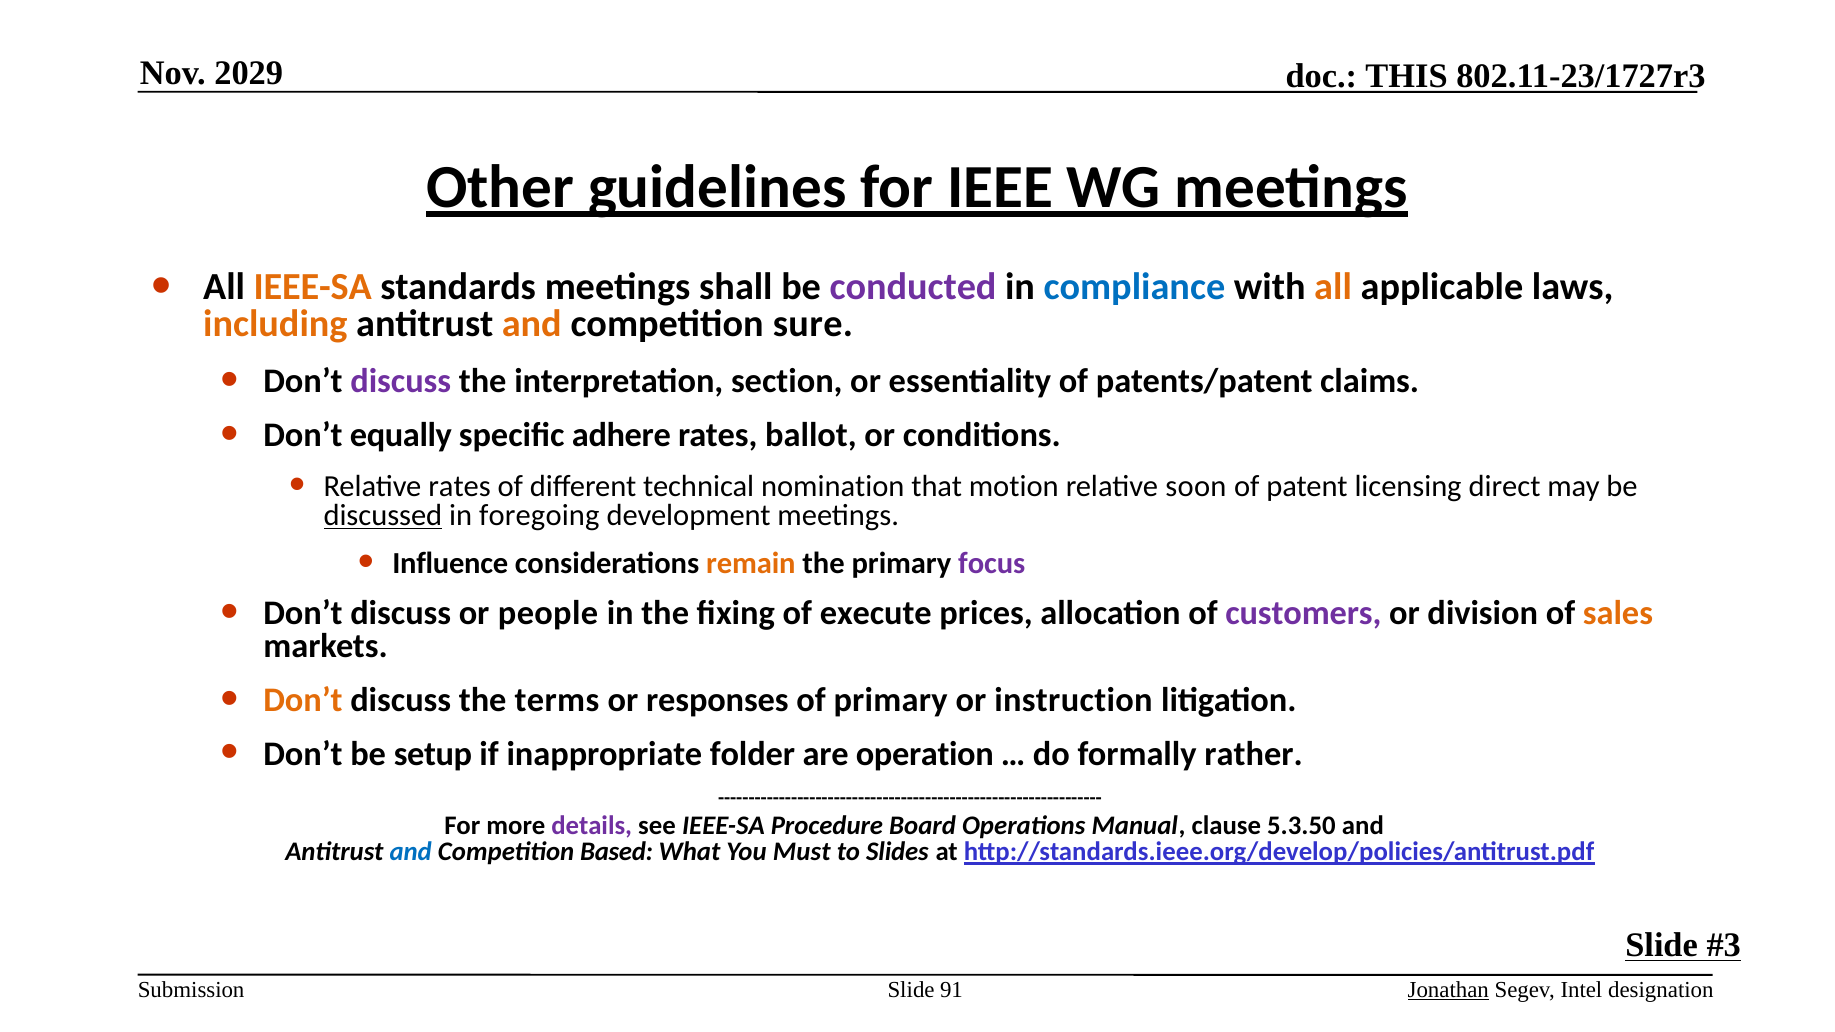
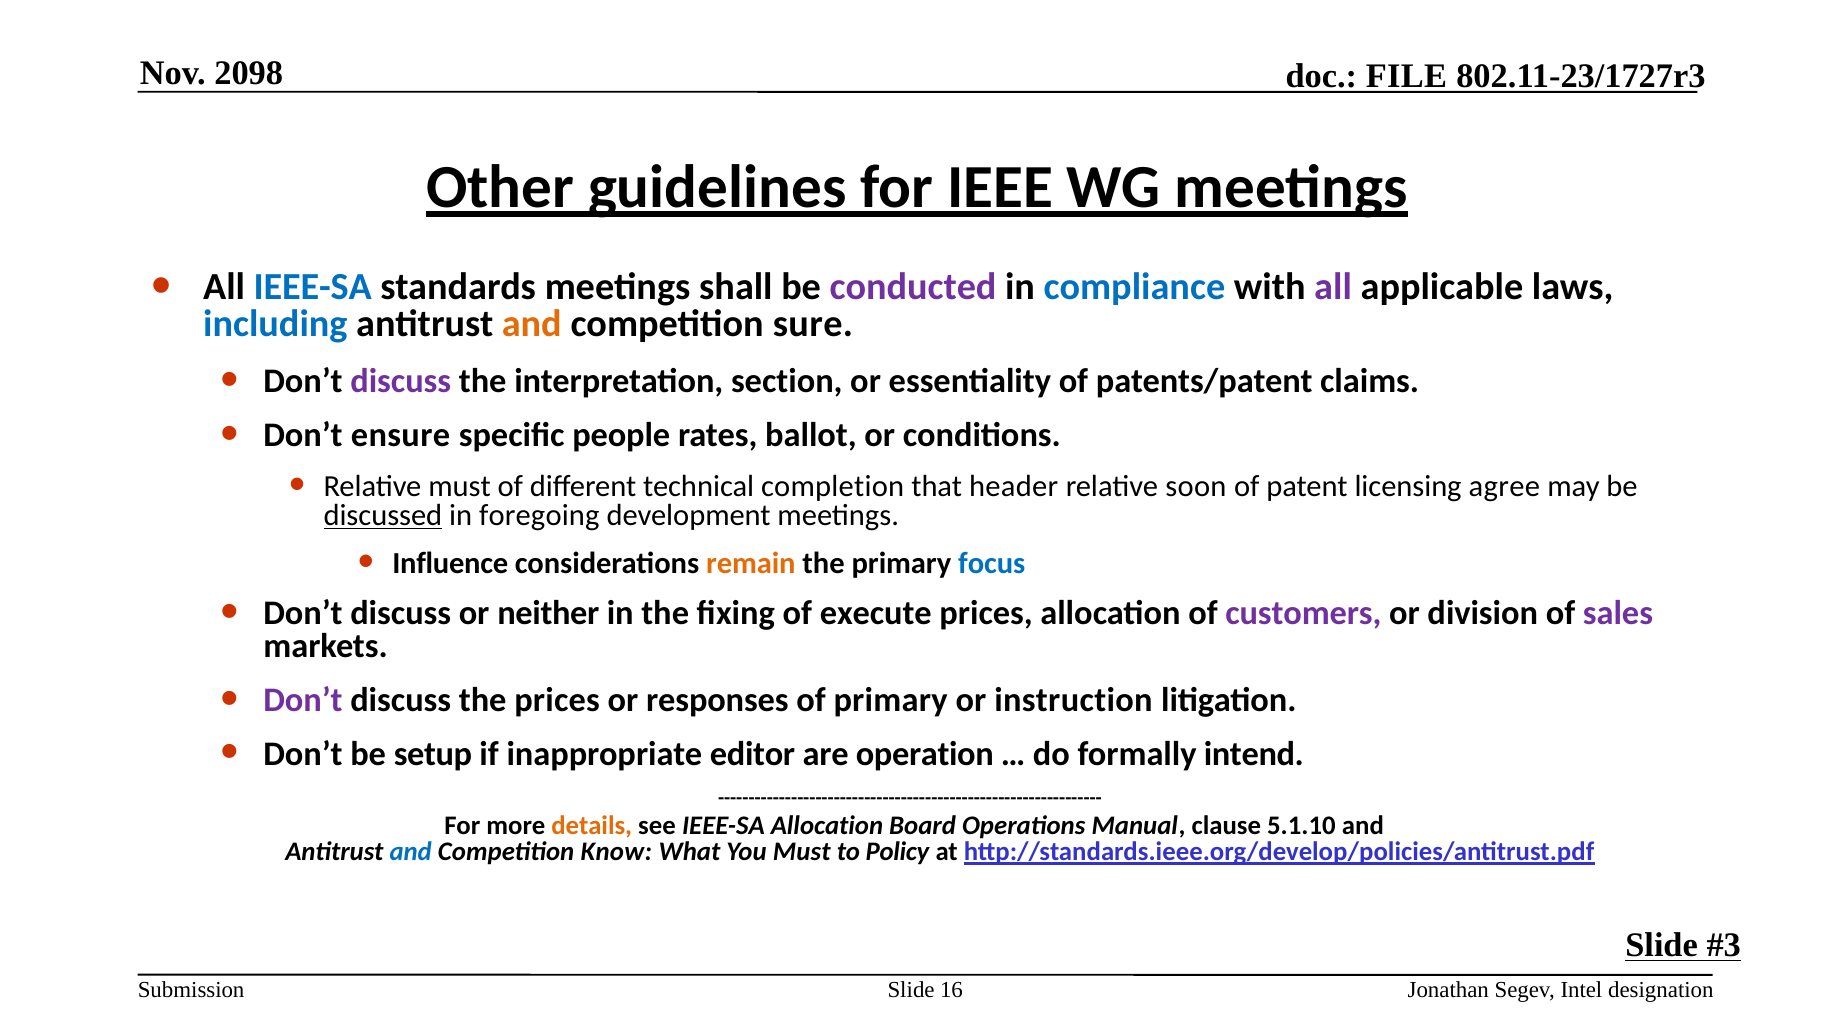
2029: 2029 -> 2098 (249, 73)
THIS: THIS -> FILE (1406, 77)
IEEE-SA colour: orange -> blue (313, 287)
all colour: orange -> purple (1333, 287)
including colour: orange -> blue (275, 324)
equally: equally -> ensure (401, 435)
adhere: adhere -> people (621, 435)
Relative rates: rates -> must (460, 486)
nomination: nomination -> completion (833, 486)
motion: motion -> header (1014, 486)
direct: direct -> agree (1504, 486)
focus colour: purple -> blue (992, 563)
people: people -> neither (548, 613)
sales colour: orange -> purple (1618, 613)
Don’t colour: orange -> purple (303, 700)
the terms: terms -> prices (557, 700)
folder: folder -> editor (753, 754)
rather: rather -> intend (1254, 754)
details colour: purple -> orange (592, 826)
IEEE-SA Procedure: Procedure -> Allocation (827, 826)
5.3.50: 5.3.50 -> 5.1.10 (1301, 826)
Based: Based -> Know (616, 852)
Slides: Slides -> Policy (897, 852)
91: 91 -> 16 (952, 990)
Jonathan underline: present -> none (1448, 990)
